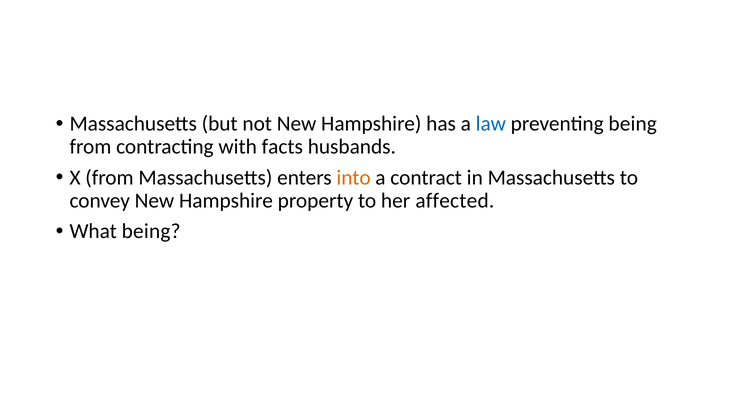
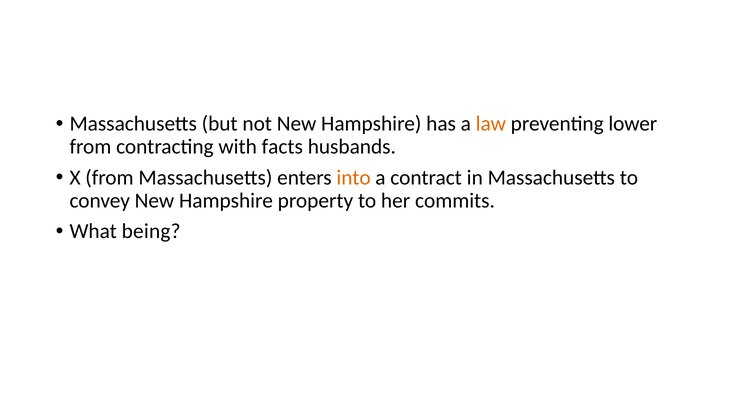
law colour: blue -> orange (491, 124)
preventing being: being -> lower (633, 124)
affected: affected -> commits (455, 201)
